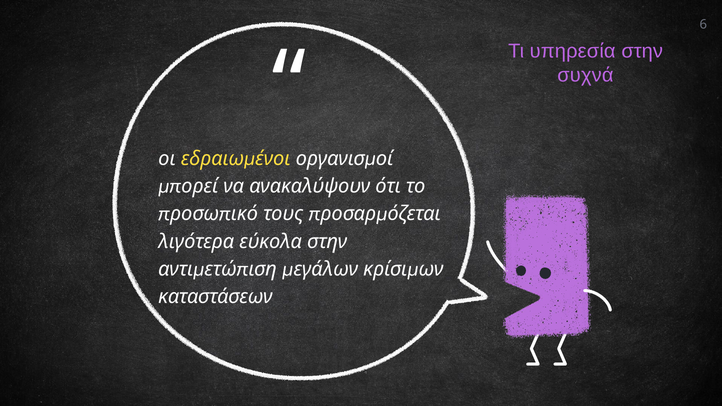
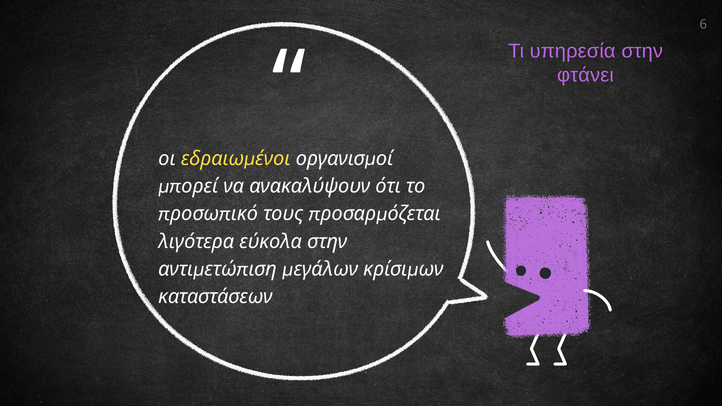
συχνά: συχνά -> φτάνει (585, 75)
